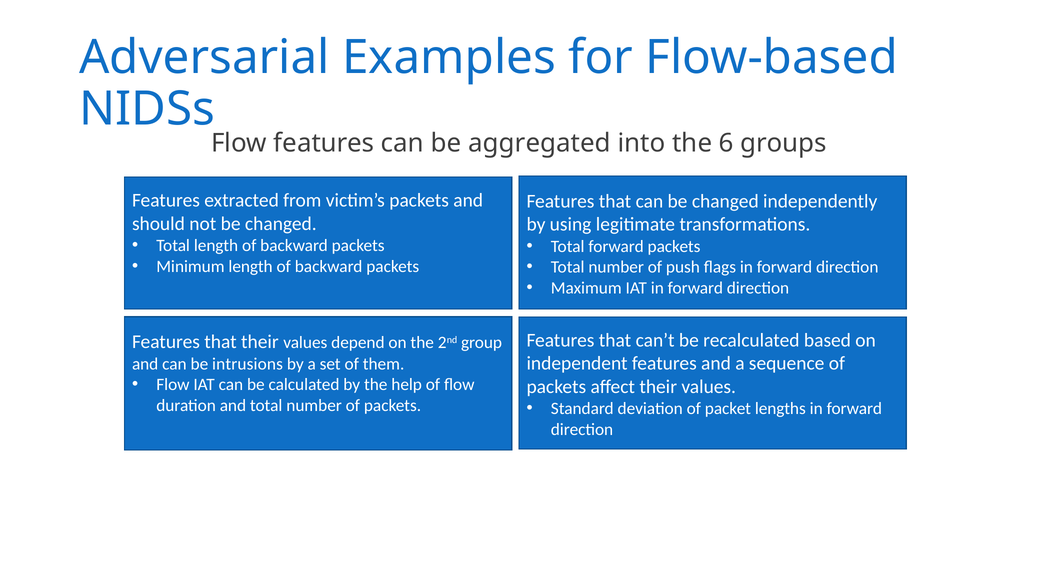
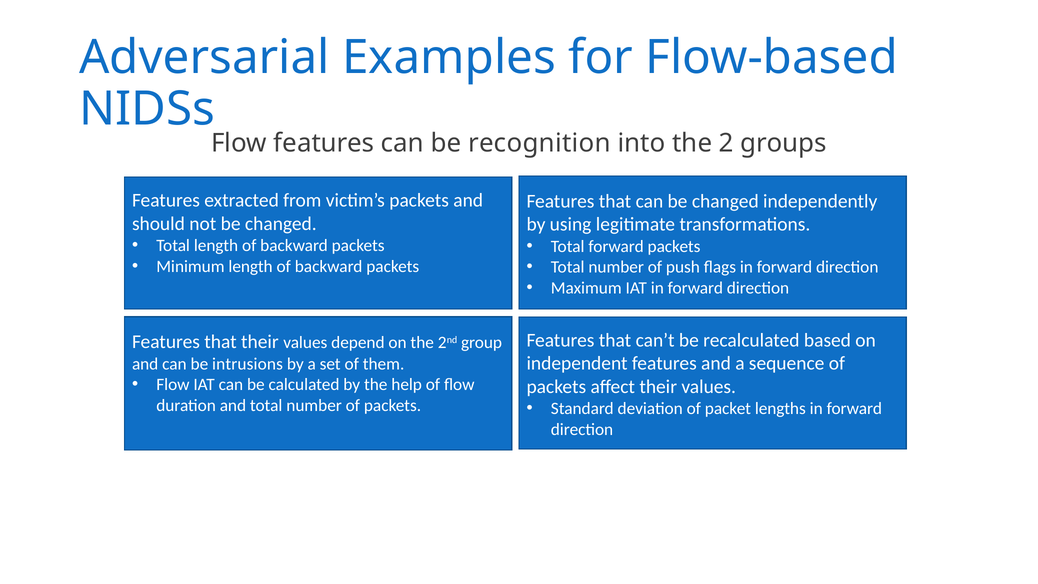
aggregated: aggregated -> recognition (539, 143)
6: 6 -> 2 (726, 143)
